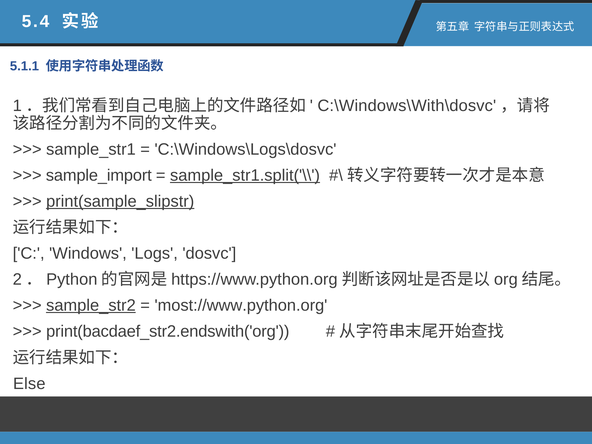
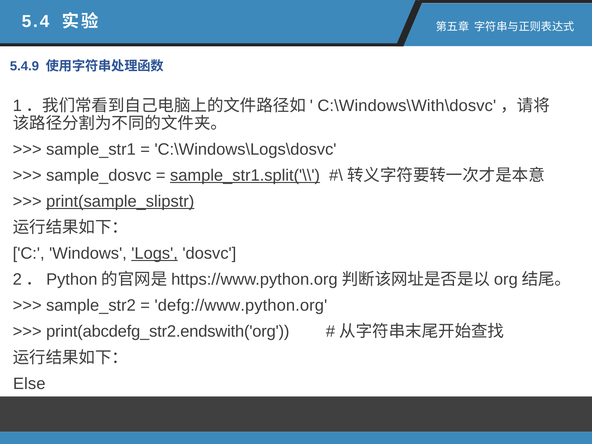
5.1.1: 5.1.1 -> 5.4.9 (24, 66)
sample_import: sample_import -> sample_dosvc (99, 176)
Logs underline: none -> present (155, 254)
sample_str2 underline: present -> none (91, 306)
most://www.python.org: most://www.python.org -> defg://www.python.org (241, 306)
print(bacdaef_str2.endswith('org: print(bacdaef_str2.endswith('org -> print(abcdefg_str2.endswith('org (168, 332)
